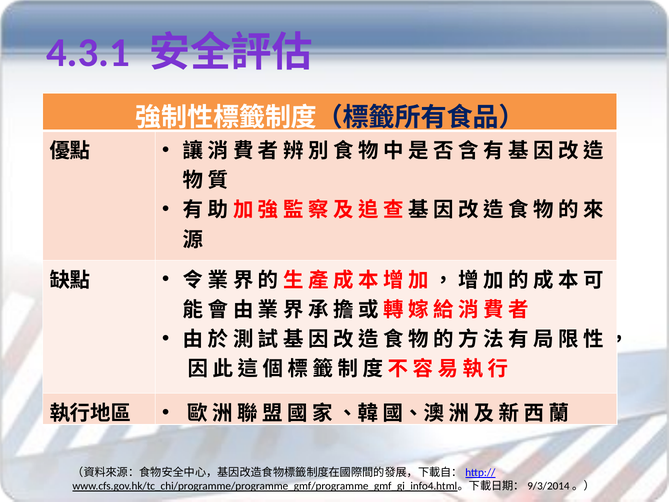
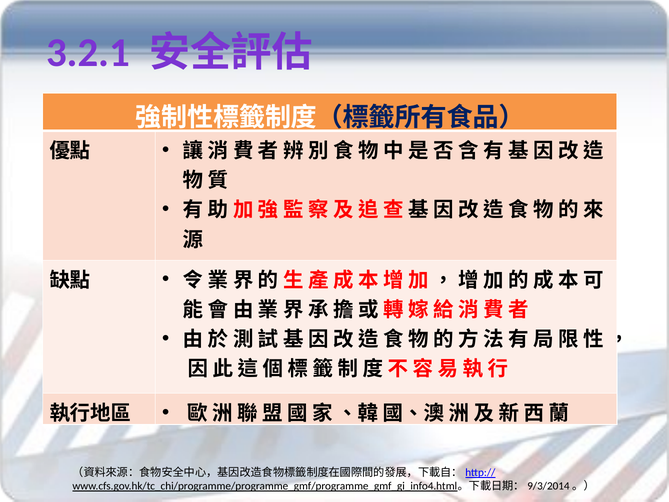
4.3.1: 4.3.1 -> 3.2.1 (88, 53)
